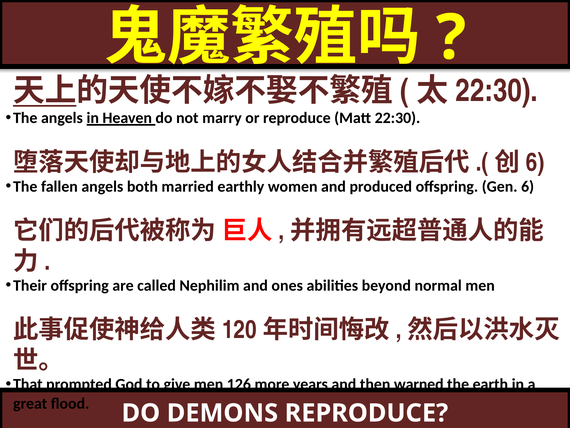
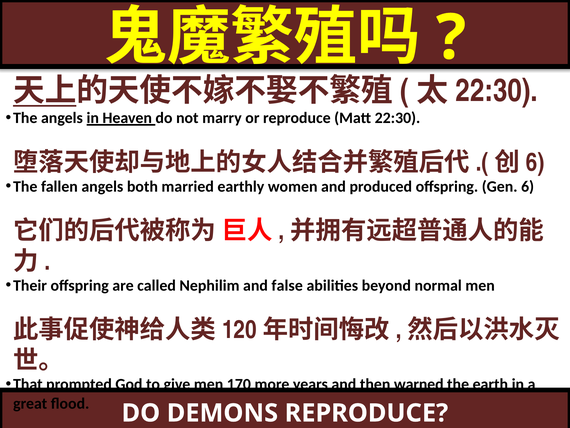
ones: ones -> false (287, 285)
126: 126 -> 170 (239, 384)
